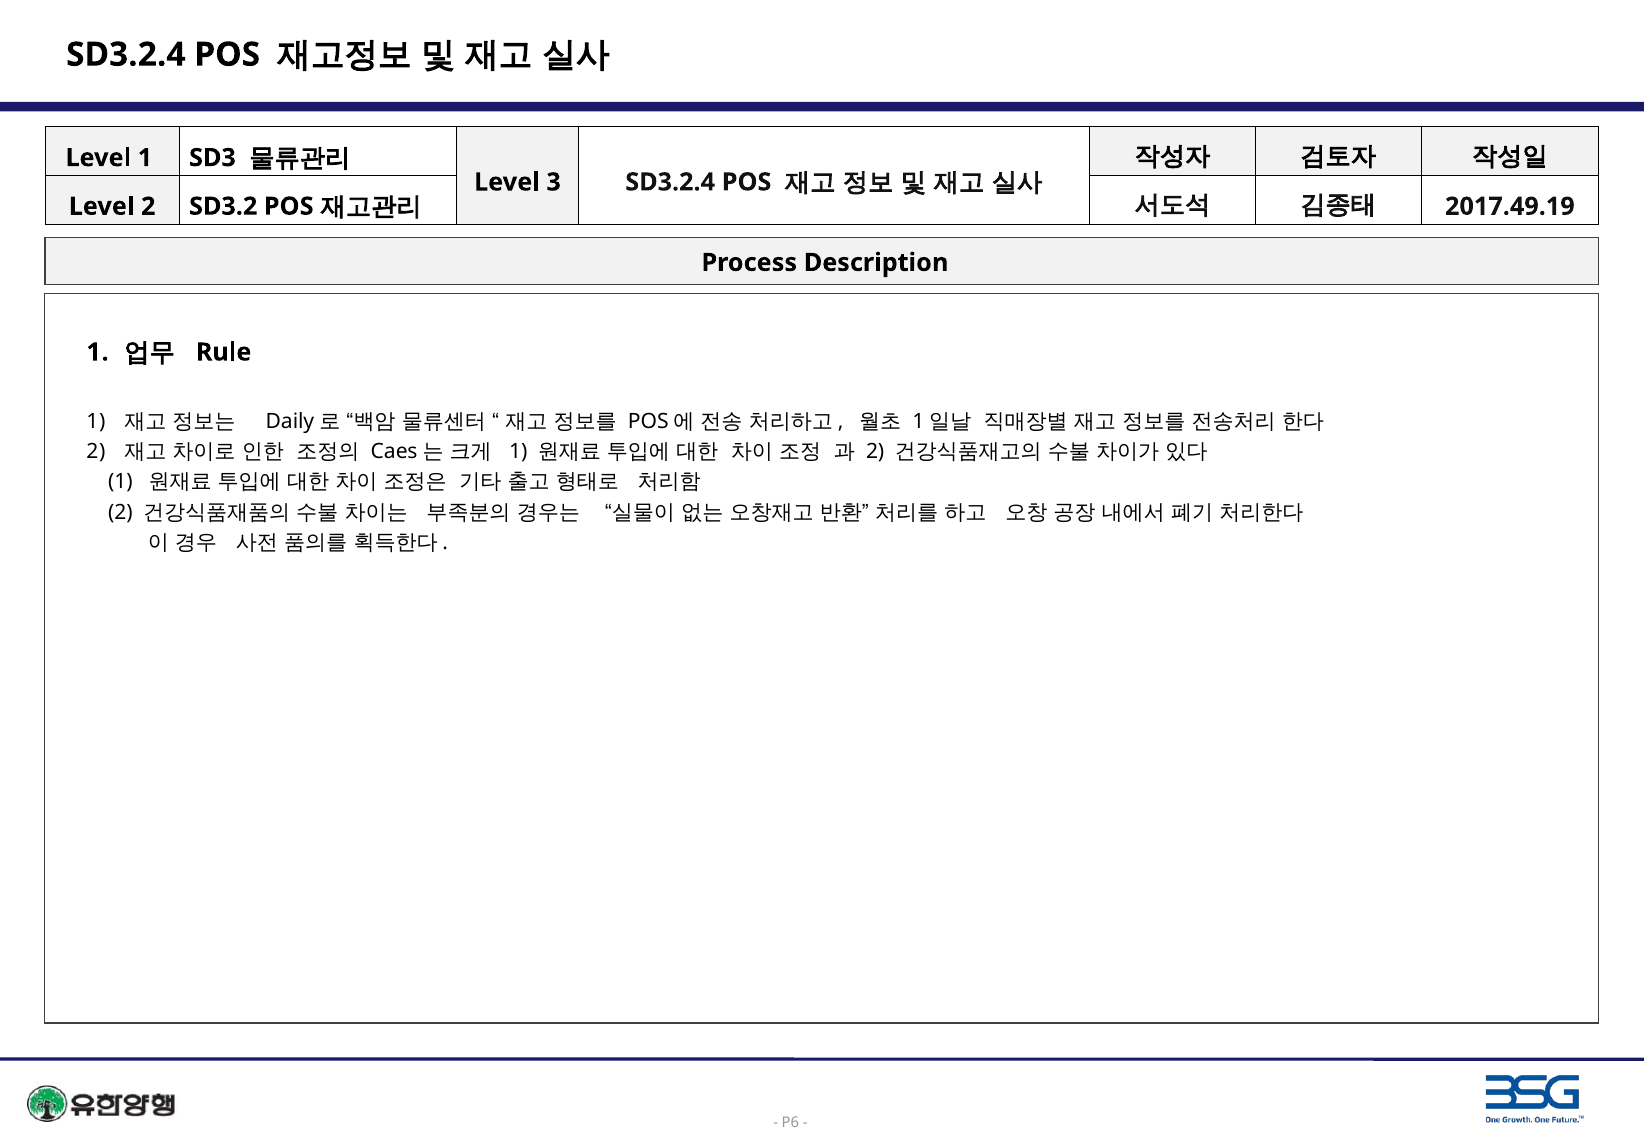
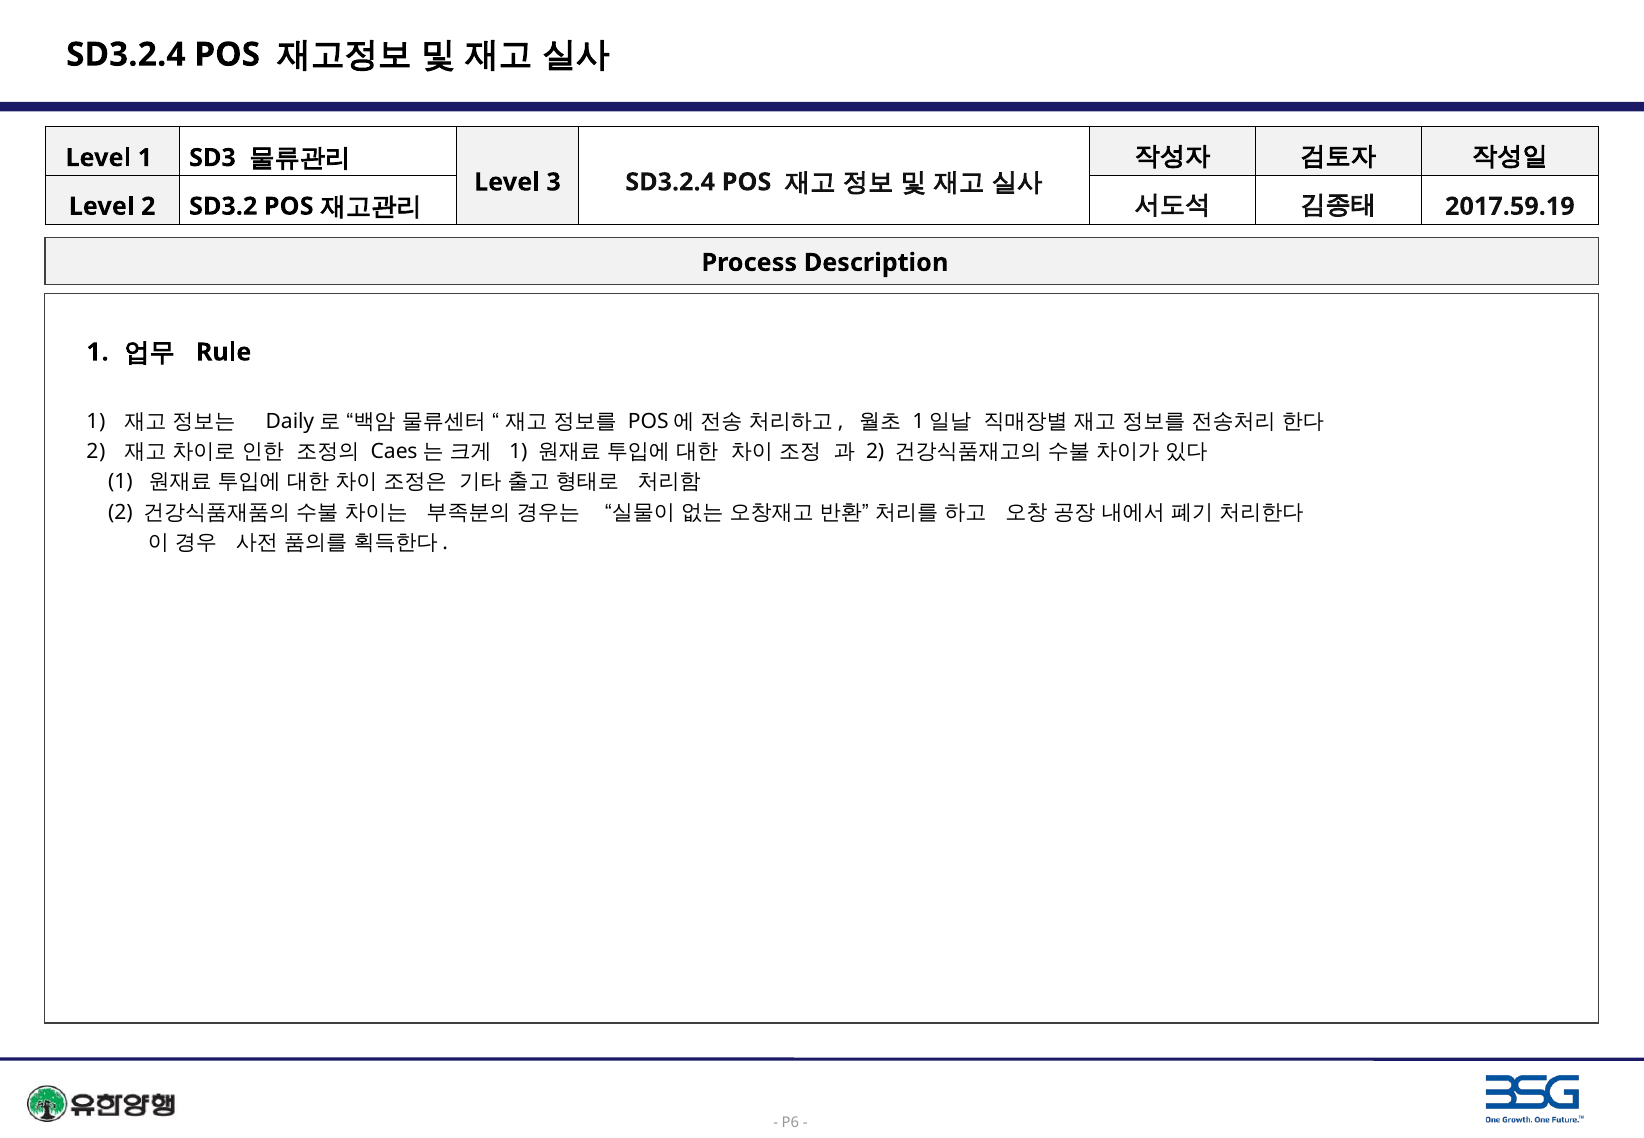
2017.49.19: 2017.49.19 -> 2017.59.19 (1510, 206)
